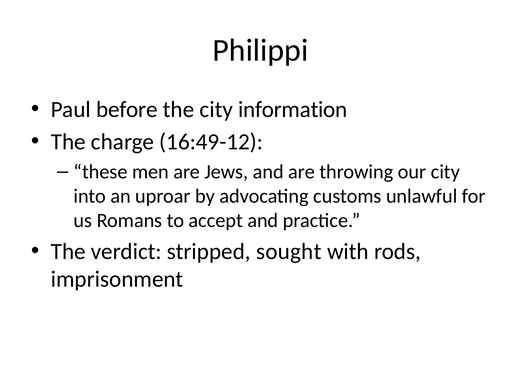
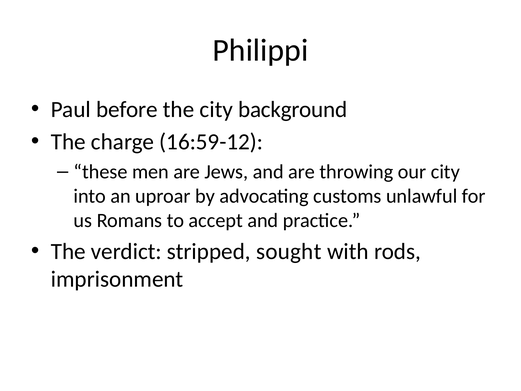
information: information -> background (293, 109)
16:49-12: 16:49-12 -> 16:59-12 (211, 142)
